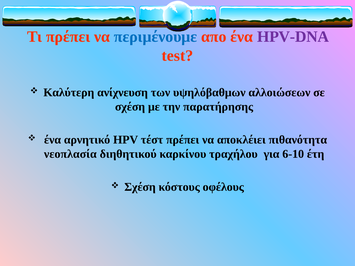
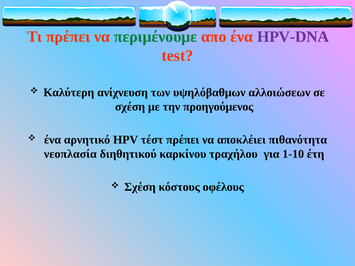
περιμένουμε colour: blue -> green (156, 37)
παρατήρησης: παρατήρησης -> προηγούμενος (218, 107)
6-10: 6-10 -> 1-10 (293, 154)
